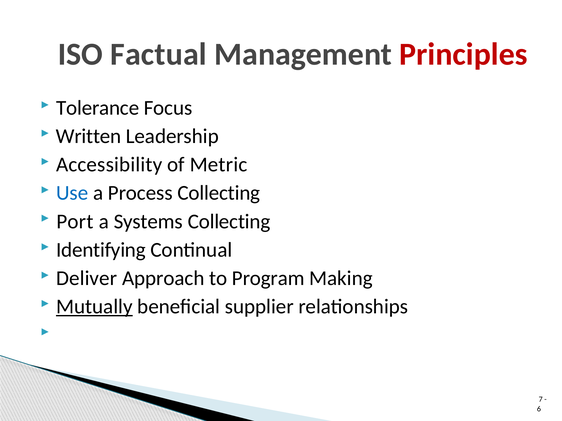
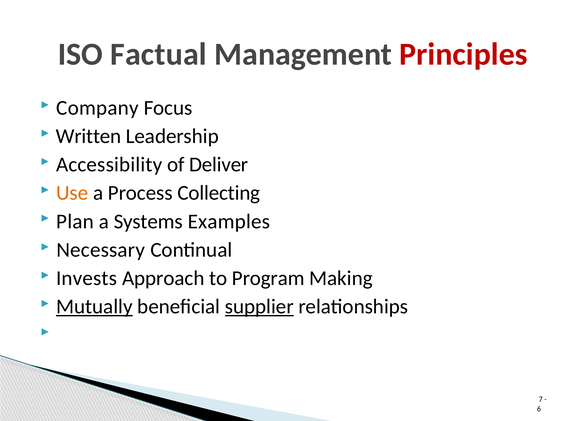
Tolerance: Tolerance -> Company (97, 108)
Metric: Metric -> Deliver (219, 165)
Use colour: blue -> orange (72, 193)
Port: Port -> Plan (75, 222)
Systems Collecting: Collecting -> Examples (229, 222)
Identifying: Identifying -> Necessary (101, 250)
Deliver: Deliver -> Invests (87, 279)
supplier underline: none -> present (259, 307)
